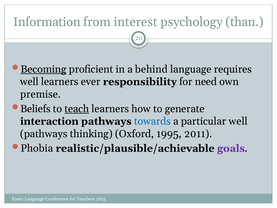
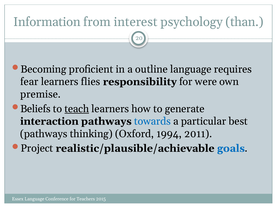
Becoming underline: present -> none (44, 69)
behind: behind -> outline (151, 69)
well: well -> fear (29, 82)
ever: ever -> flies (91, 82)
need: need -> were (206, 82)
particular well: well -> best (238, 121)
1995: 1995 -> 1994 (169, 134)
Phobia: Phobia -> Project (37, 148)
goals colour: purple -> blue (231, 148)
